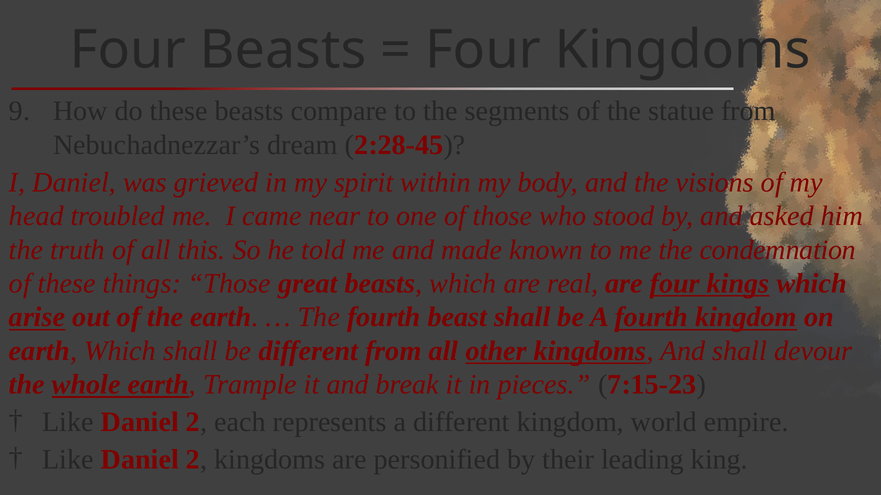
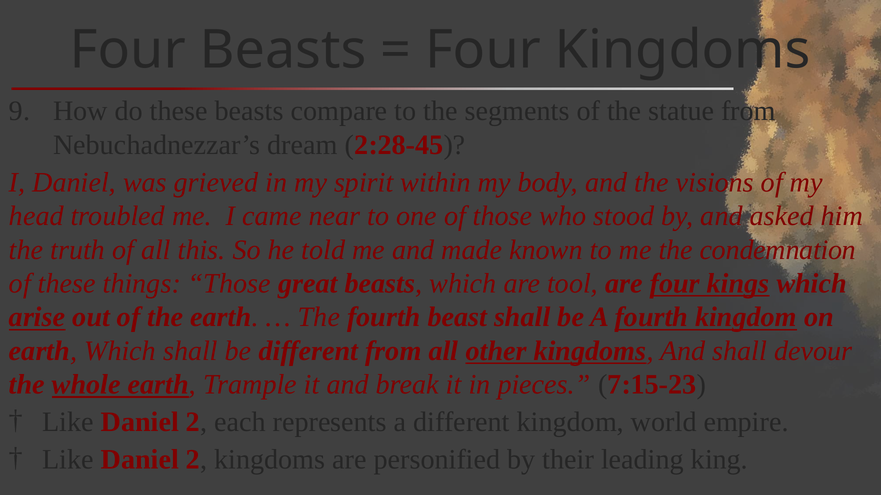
real: real -> tool (573, 284)
